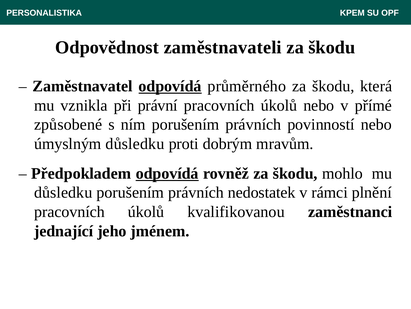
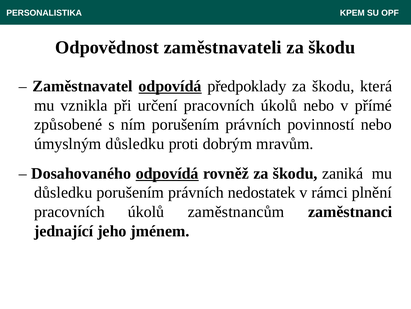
průměrného: průměrného -> předpoklady (247, 86)
právní: právní -> určení (158, 105)
Předpokladem: Předpokladem -> Dosahovaného (81, 173)
mohlo: mohlo -> zaniká (343, 173)
kvalifikovanou: kvalifikovanou -> zaměstnancům (236, 211)
